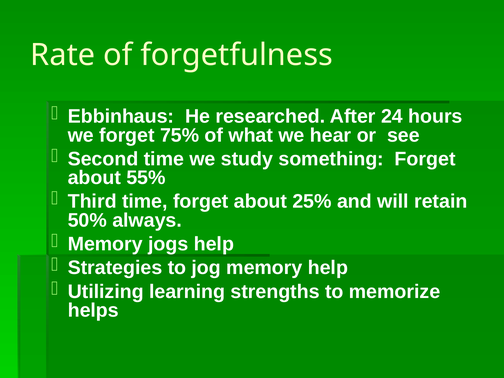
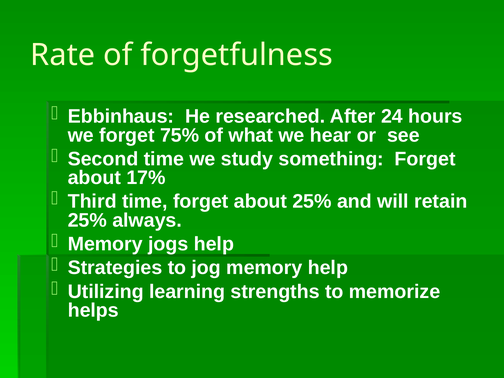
55%: 55% -> 17% (146, 178)
50%: 50% -> 25% (87, 220)
